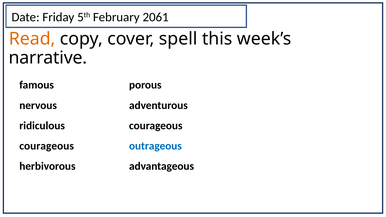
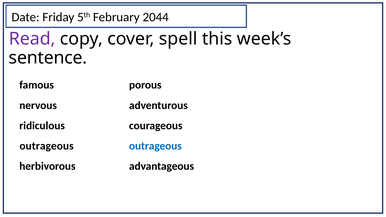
2061: 2061 -> 2044 (156, 17)
Read colour: orange -> purple (32, 39)
narrative: narrative -> sentence (48, 58)
courageous: courageous -> outrageous (47, 146)
